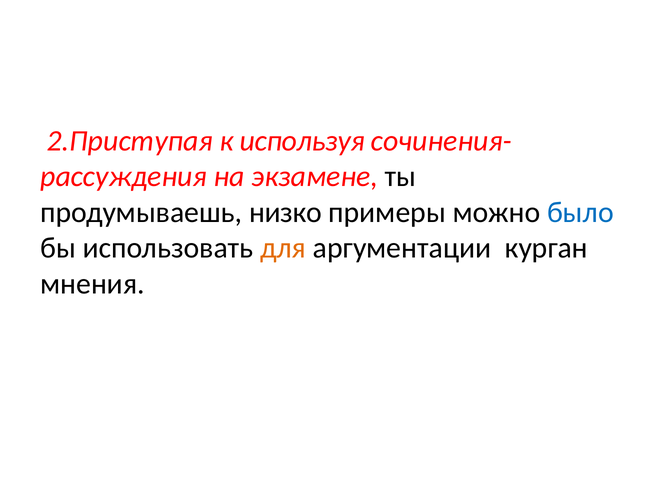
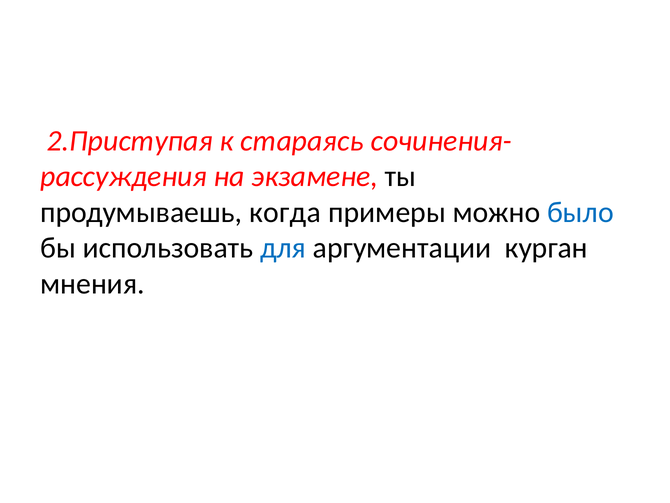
используя: используя -> стараясь (302, 141)
низко: низко -> когда (285, 212)
для colour: orange -> blue (283, 248)
